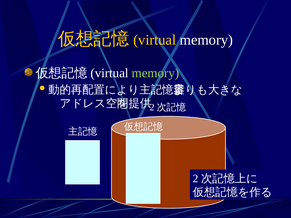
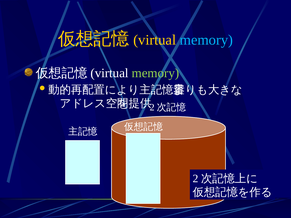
memory colour: white -> light blue (206, 40)
